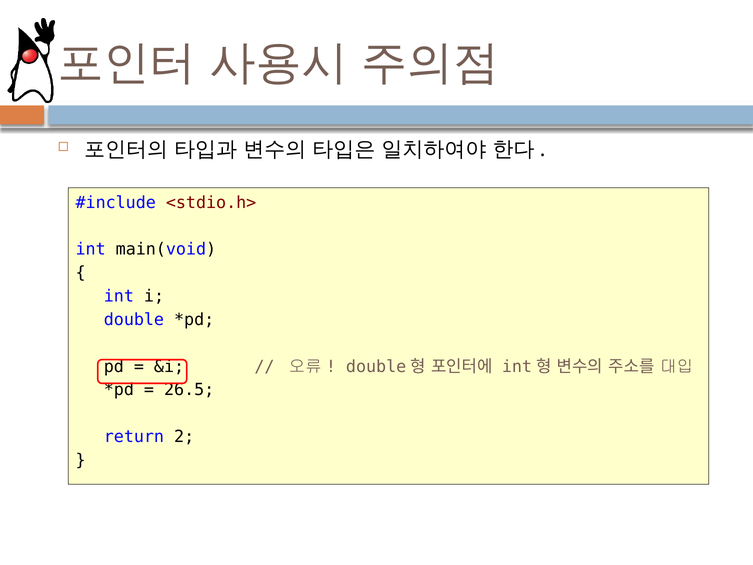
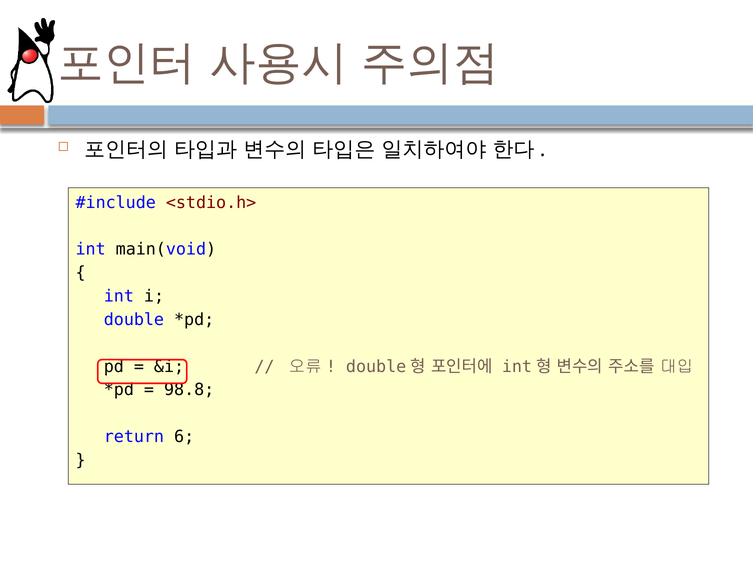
26.5: 26.5 -> 98.8 (189, 390)
2: 2 -> 6 (184, 437)
